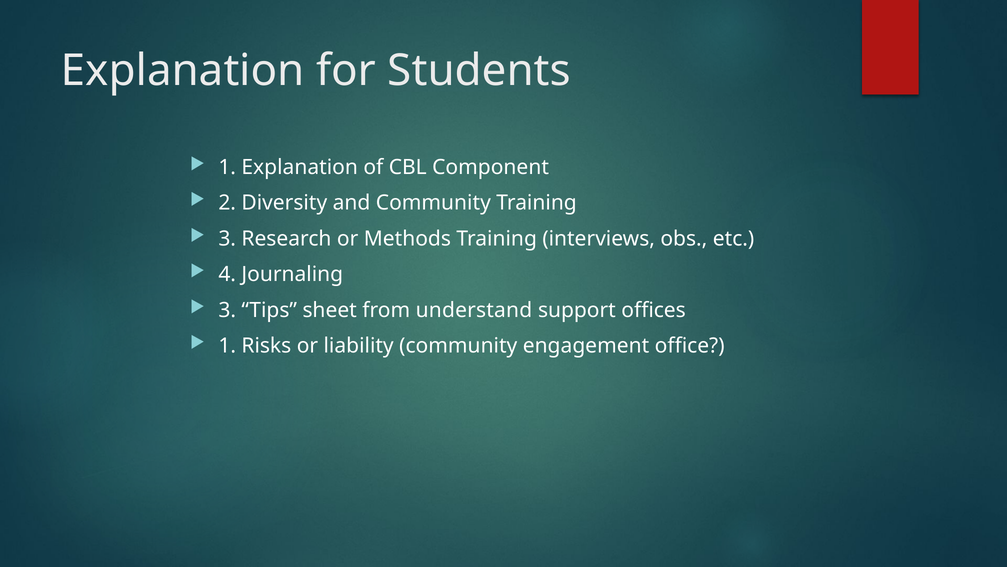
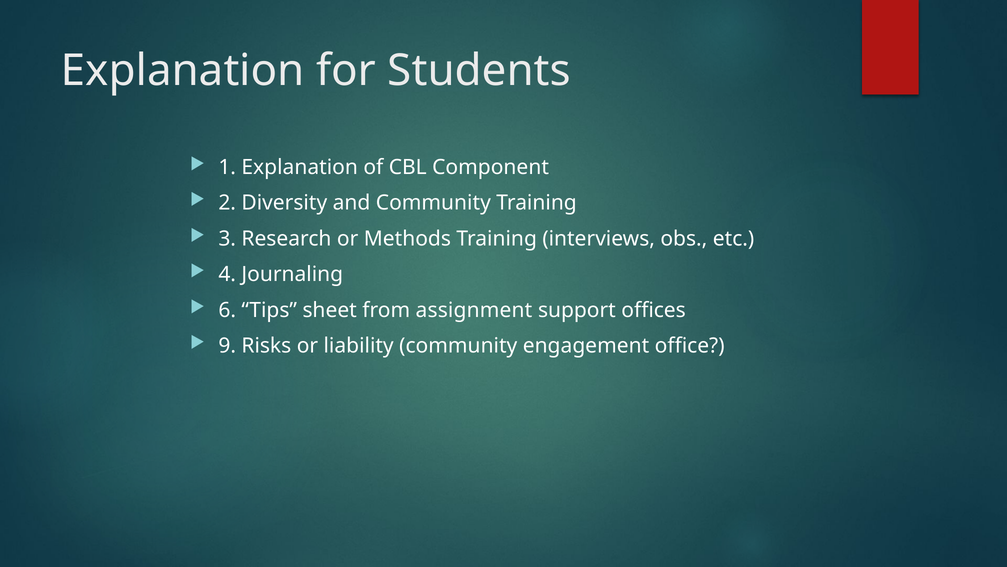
3: 3 -> 6 (227, 310)
understand: understand -> assignment (474, 310)
1: 1 -> 9 (227, 346)
